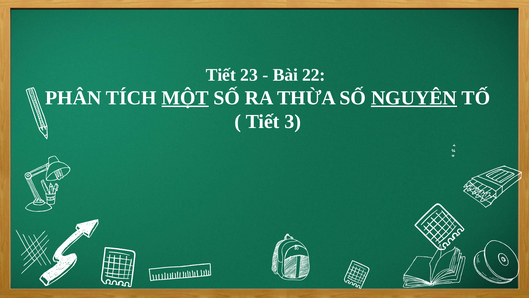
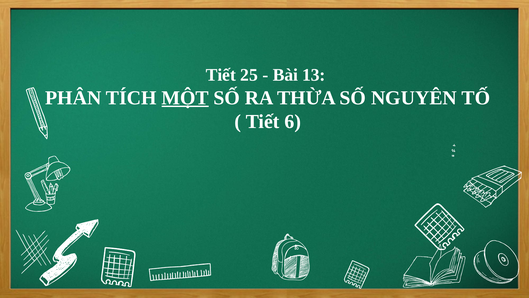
23: 23 -> 25 (249, 75)
22: 22 -> 13 (314, 75)
NGUYÊN underline: present -> none (414, 98)
3: 3 -> 6 (293, 121)
